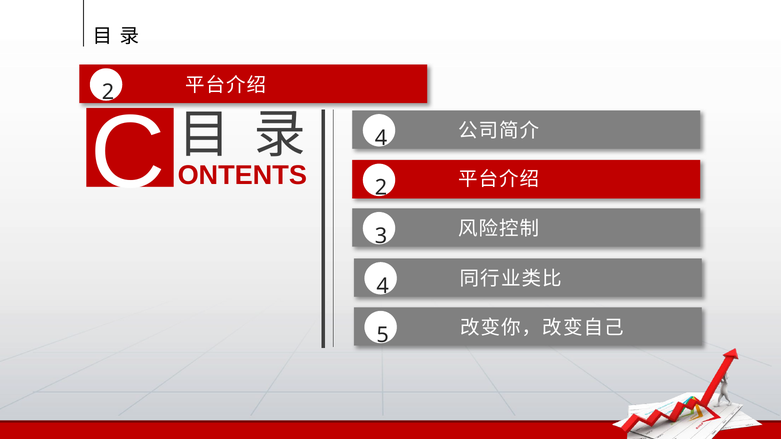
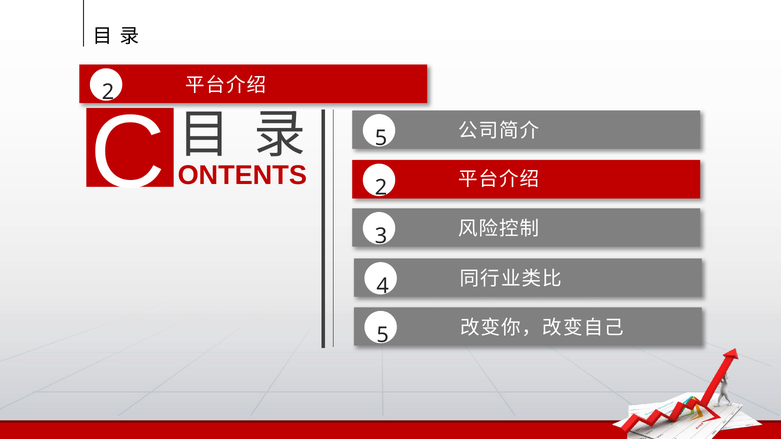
C 4: 4 -> 5 (381, 138)
